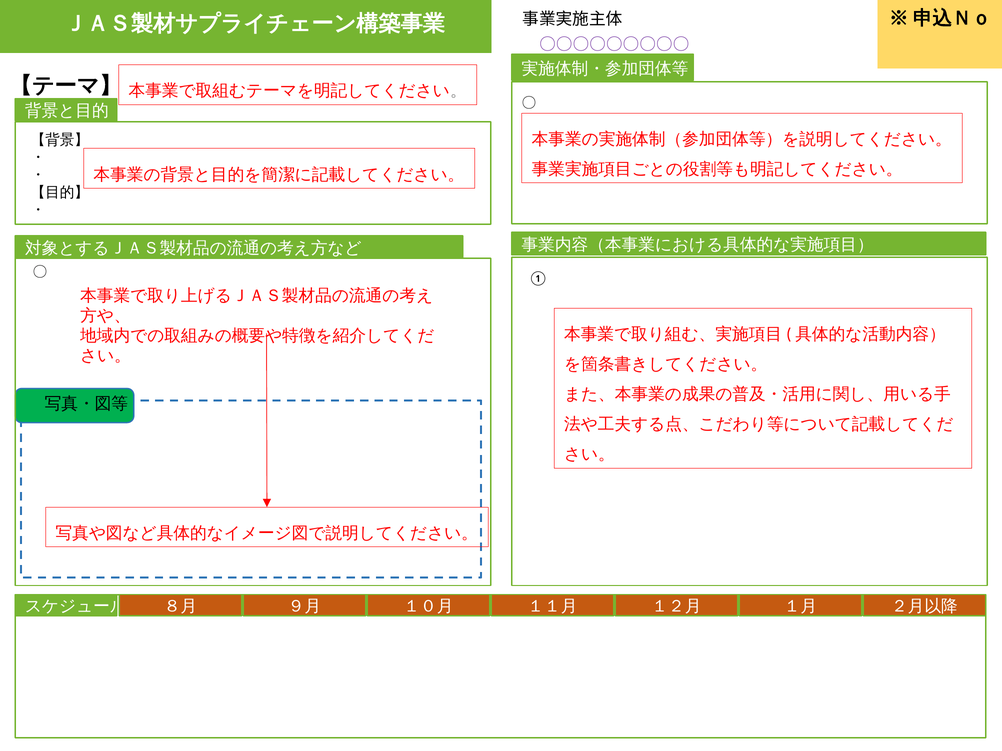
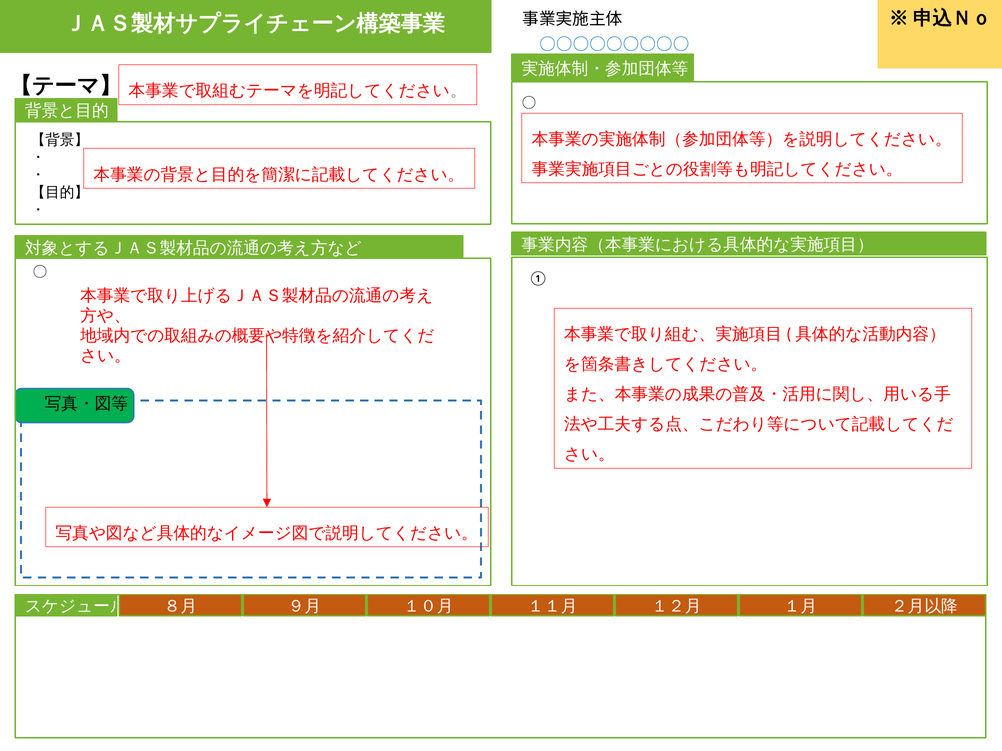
〇〇〇〇〇〇〇〇〇 colour: purple -> blue (614, 45)
